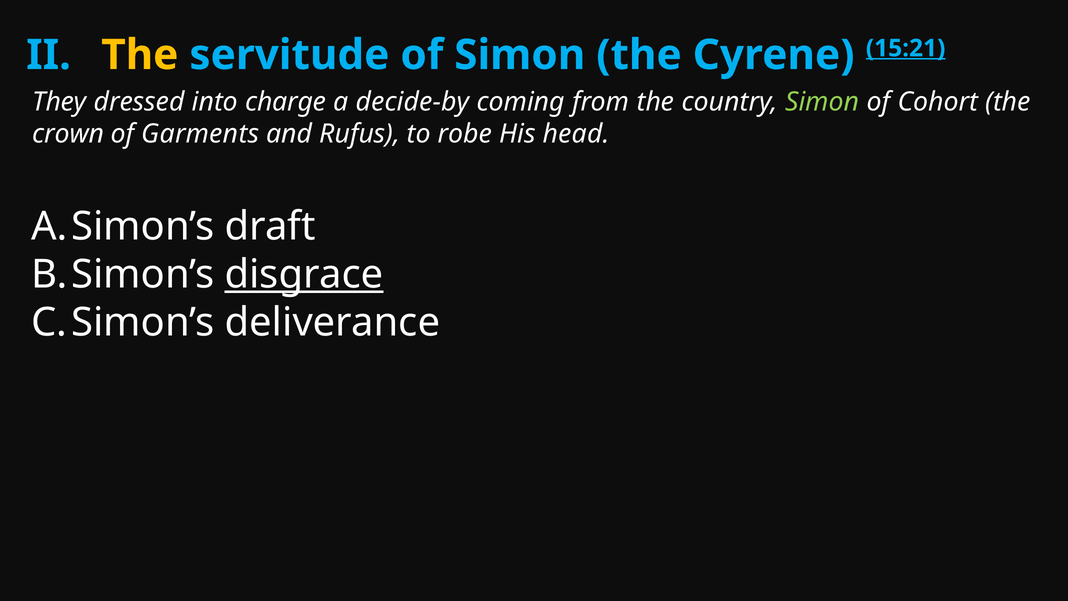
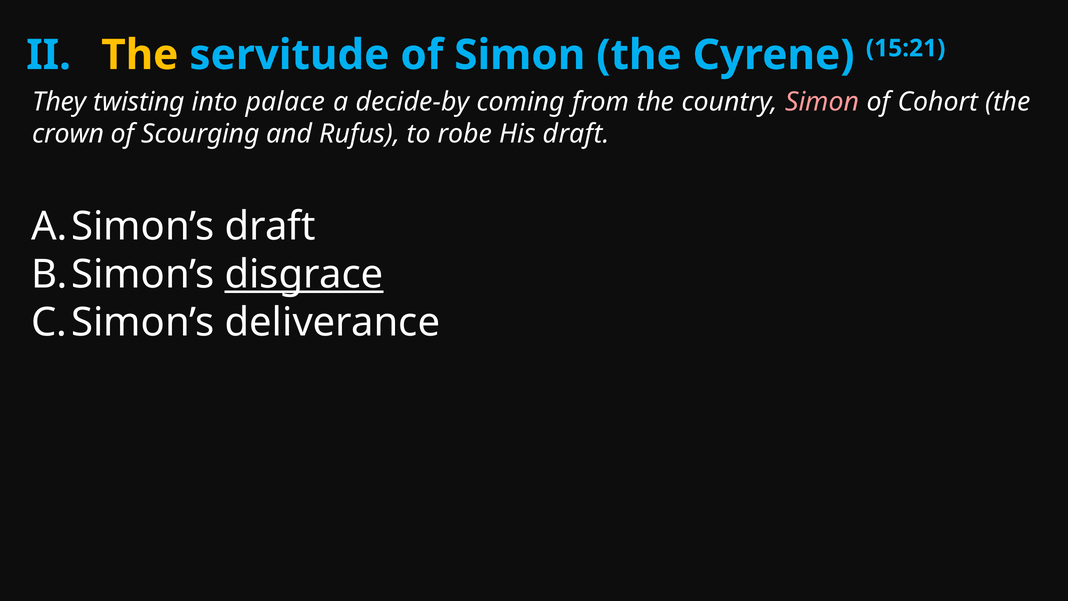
15:21 underline: present -> none (906, 48)
dressed: dressed -> twisting (139, 102)
charge: charge -> palace (285, 102)
Simon colour: light green -> pink (822, 102)
Garments: Garments -> Scourging (201, 134)
His head: head -> draft (576, 134)
